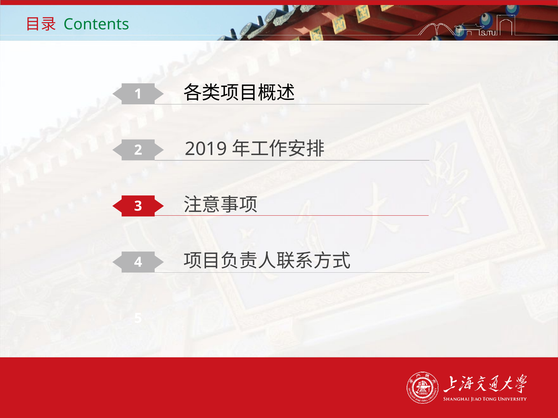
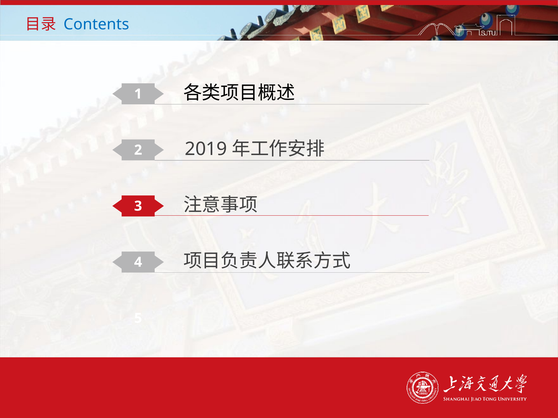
Contents colour: green -> blue (96, 25)
